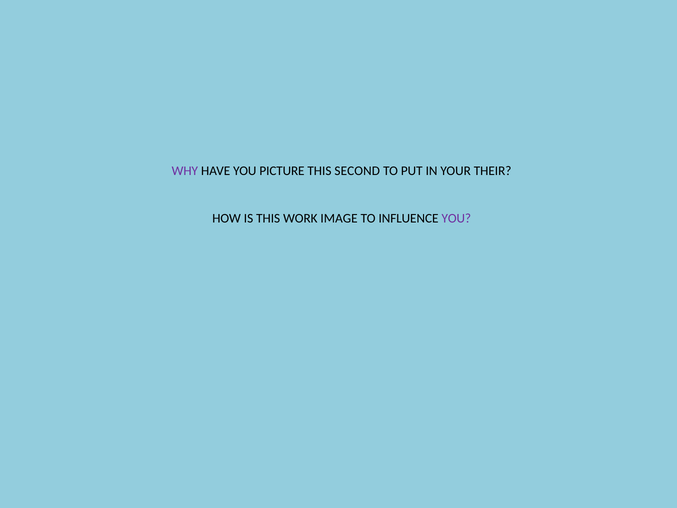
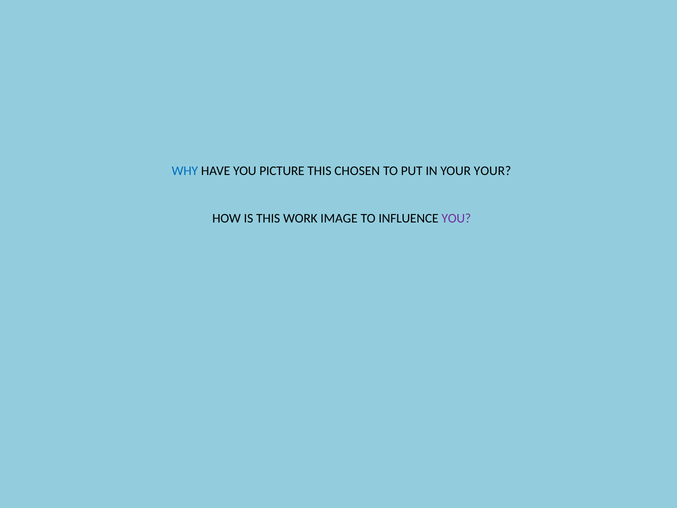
WHY colour: purple -> blue (185, 171)
SECOND: SECOND -> CHOSEN (357, 171)
YOUR THEIR: THEIR -> YOUR (493, 171)
